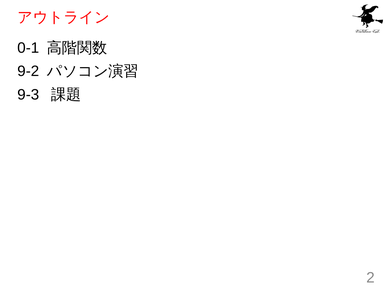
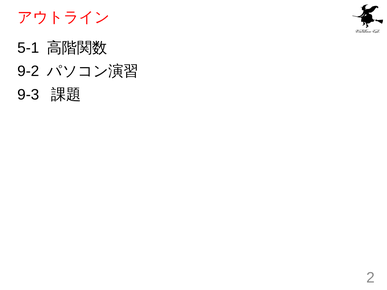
0-1: 0-1 -> 5-1 (28, 48)
